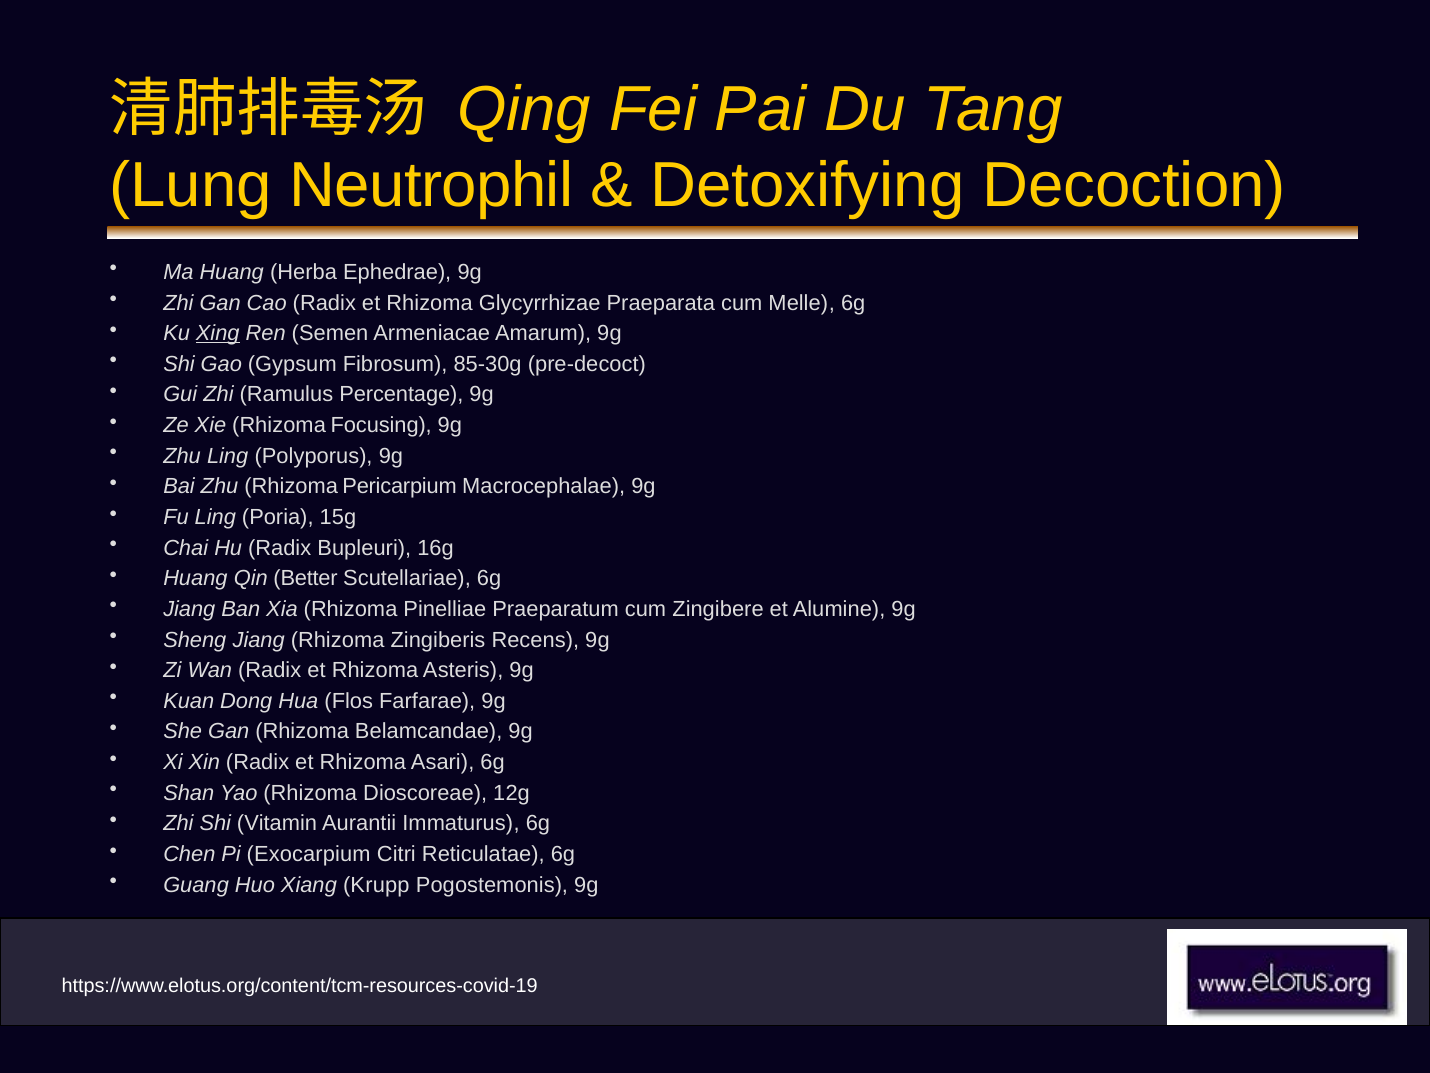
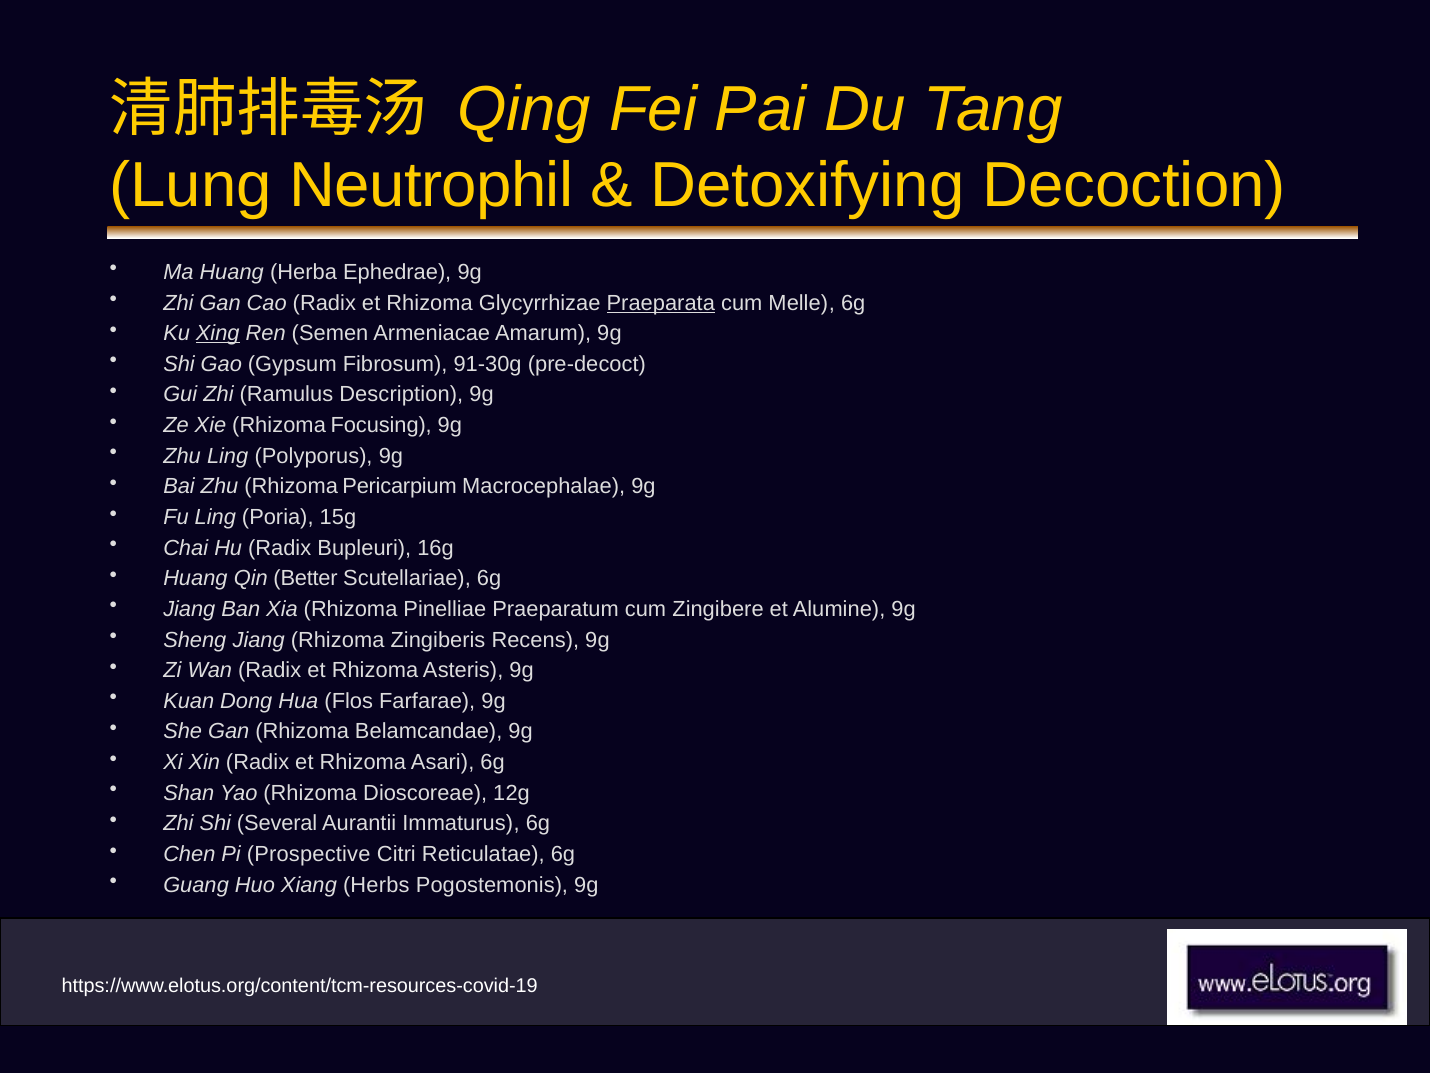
Praeparata underline: none -> present (661, 303)
85-30g: 85-30g -> 91-30g (488, 364)
Percentage: Percentage -> Description (401, 395)
Vitamin: Vitamin -> Several (277, 823)
Exocarpium: Exocarpium -> Prospective (309, 854)
Krupp: Krupp -> Herbs (376, 885)
